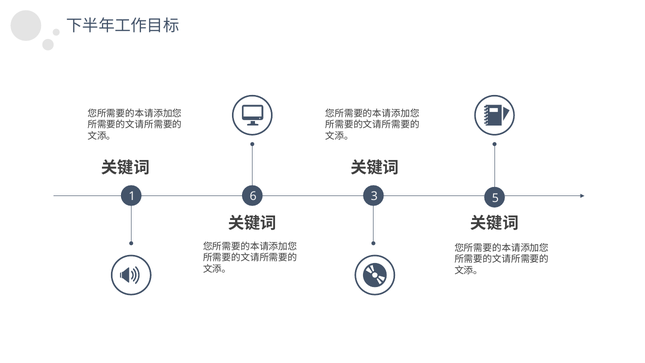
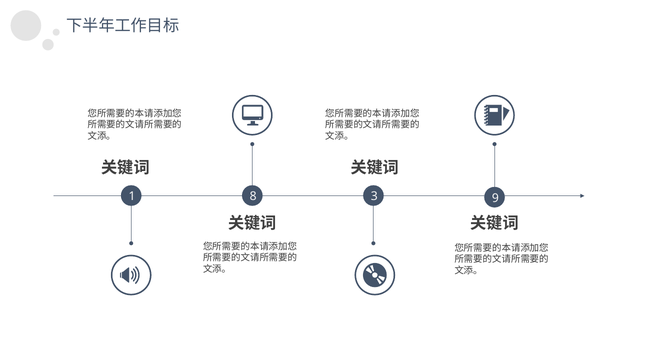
6: 6 -> 8 (253, 196)
5: 5 -> 9 (495, 198)
